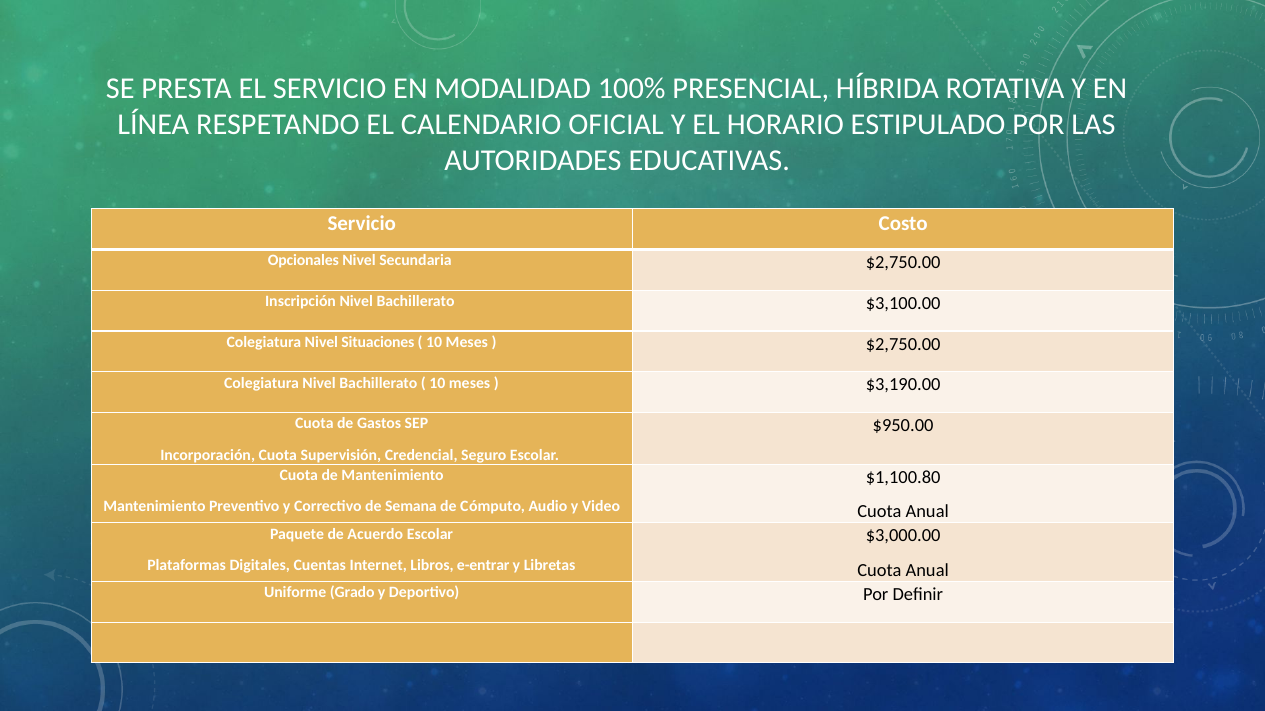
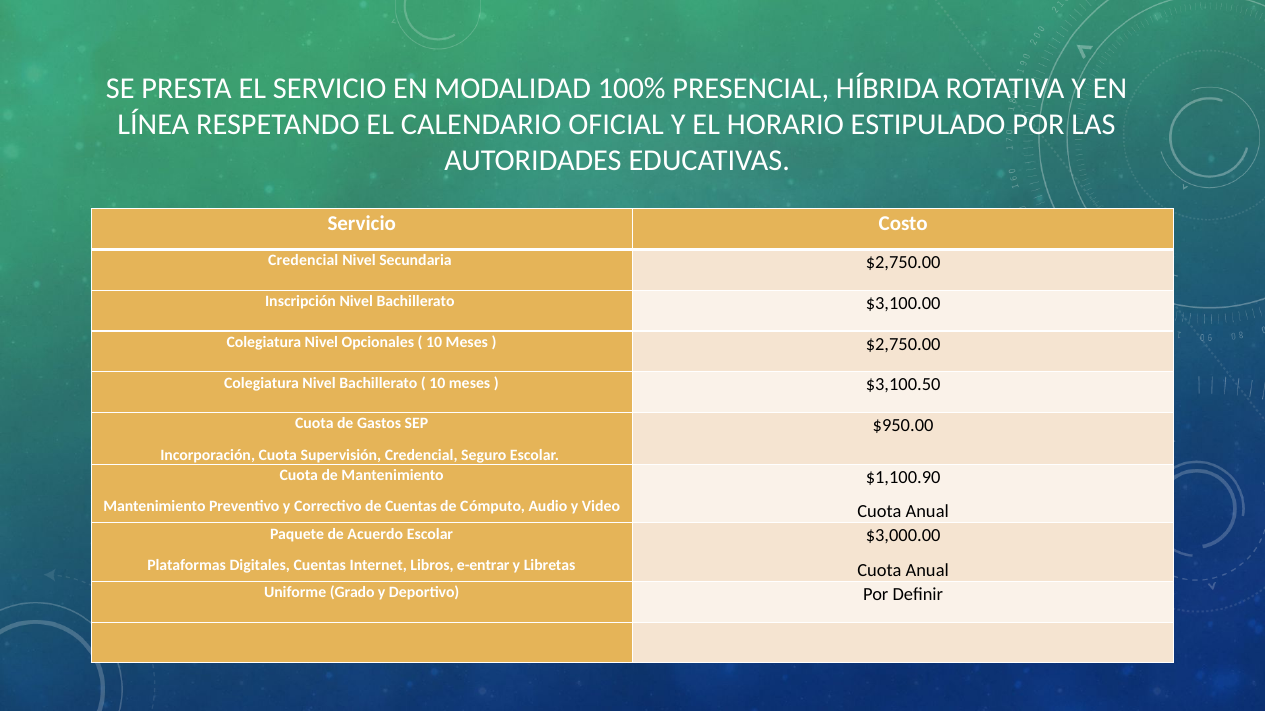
Opcionales: Opcionales -> Credencial (303, 261)
Situaciones: Situaciones -> Opcionales (378, 342)
$3,190.00: $3,190.00 -> $3,100.50 (903, 385)
$1,100.80: $1,100.80 -> $1,100.90 (903, 478)
de Semana: Semana -> Cuentas (411, 507)
